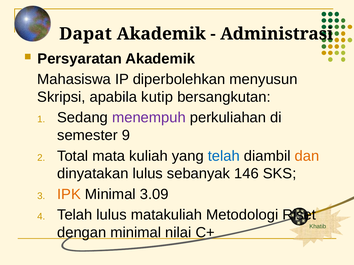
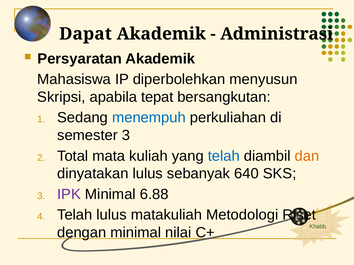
kutip: kutip -> tepat (157, 97)
menempuh colour: purple -> blue (149, 118)
semester 9: 9 -> 3 (126, 136)
146: 146 -> 640 (246, 174)
IPK colour: orange -> purple (69, 195)
3.09: 3.09 -> 6.88 (154, 195)
